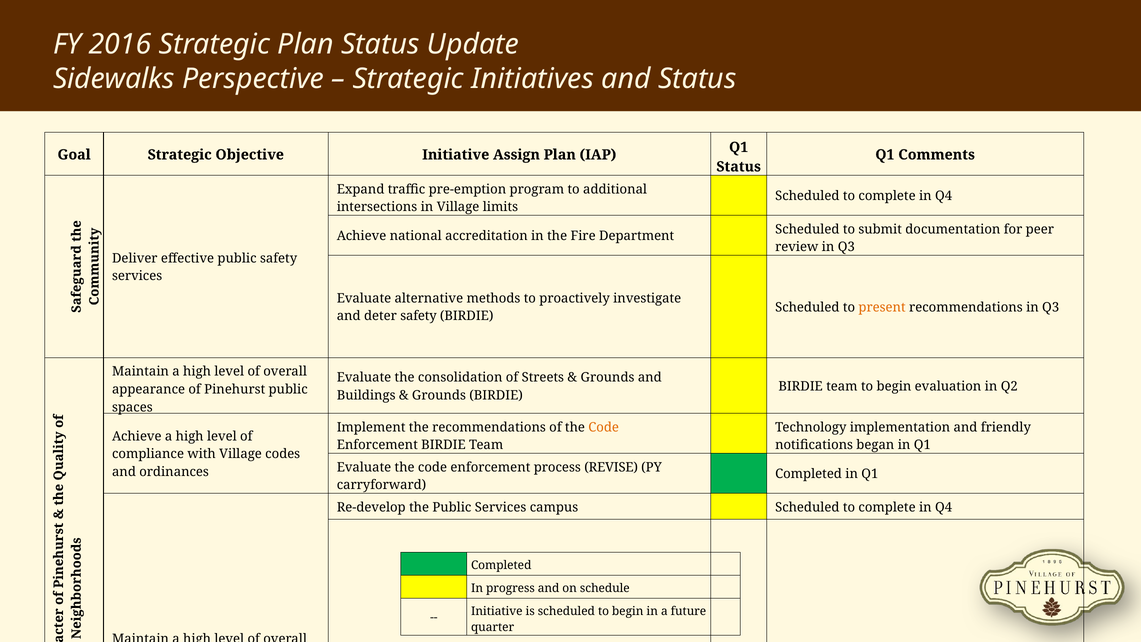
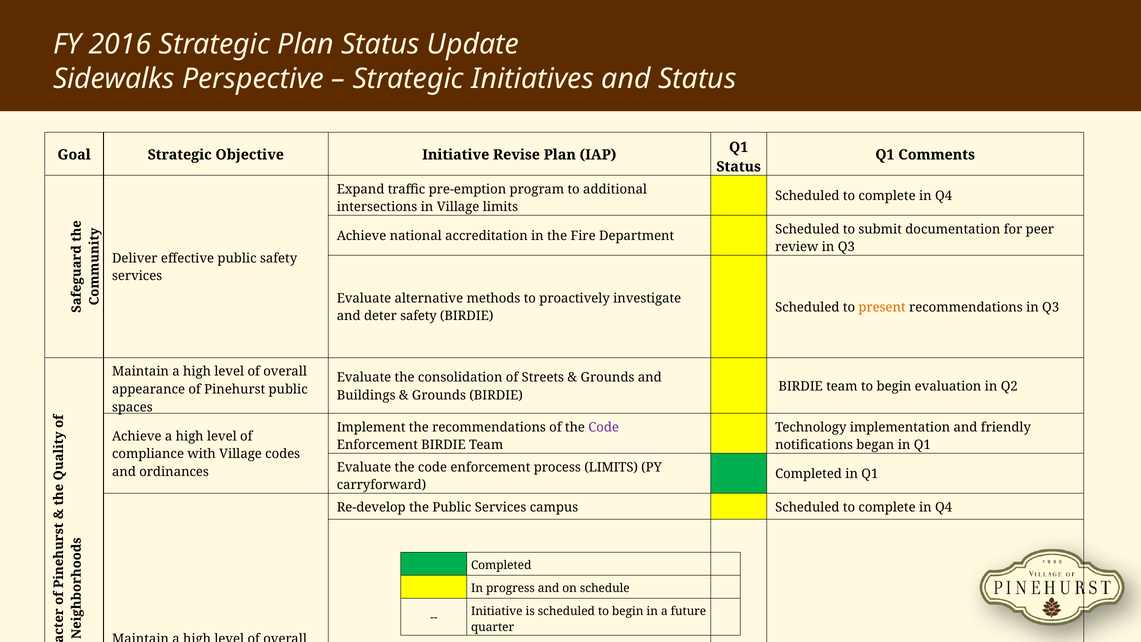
Assign: Assign -> Revise (516, 155)
Code colour: orange -> purple (604, 427)
process REVISE: REVISE -> LIMITS (611, 467)
